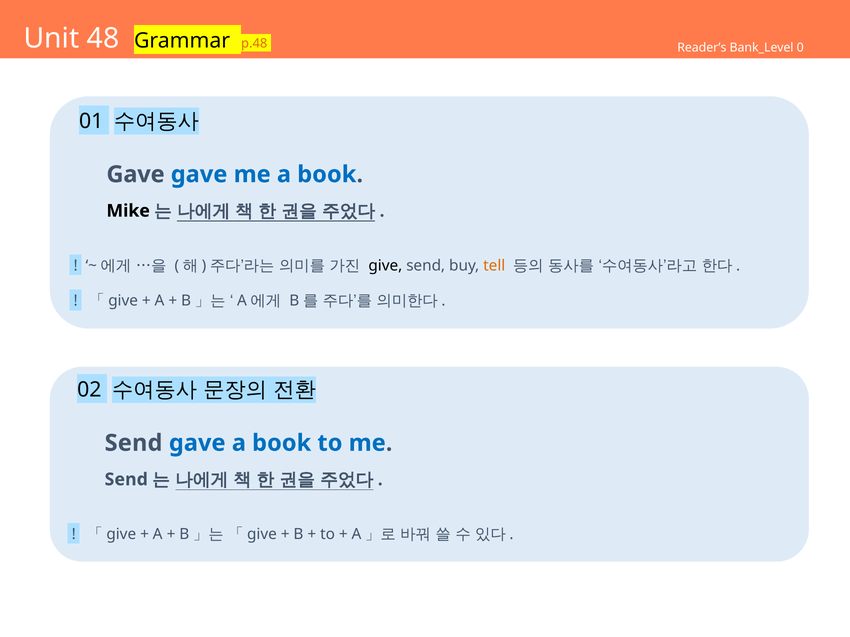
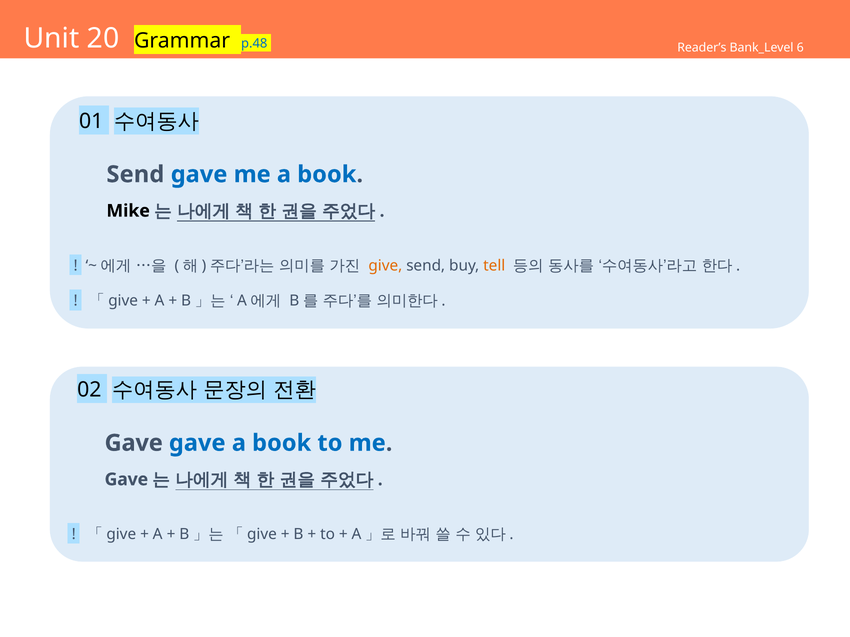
48: 48 -> 20 (103, 39)
p.48 colour: orange -> blue (254, 44)
0: 0 -> 6 (800, 48)
Gave: Gave -> Send (135, 175)
give colour: black -> orange (385, 266)
Send: Send -> Gave (134, 443)
Send: Send -> Gave (126, 480)
